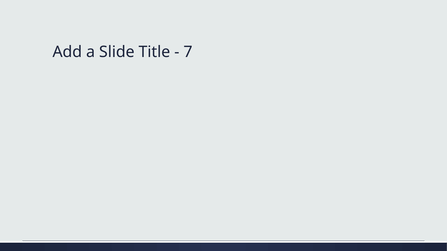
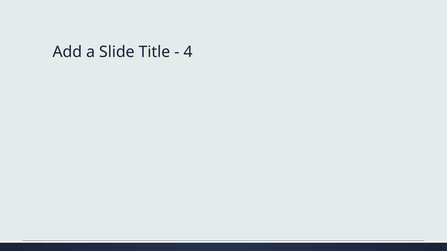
7: 7 -> 4 (188, 52)
